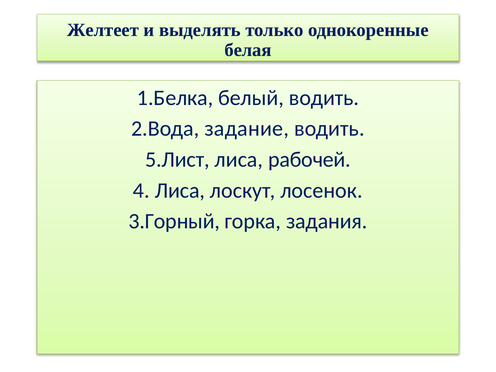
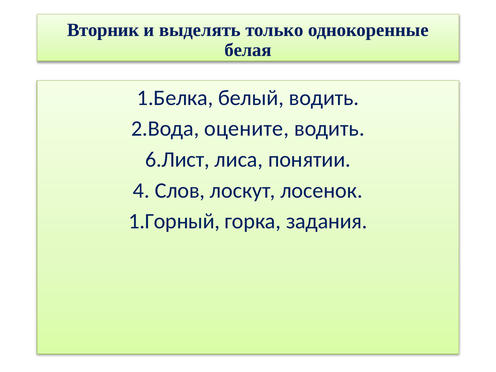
Желтеет: Желтеет -> Вторник (103, 30)
задание: задание -> оцените (247, 129)
5.Лист: 5.Лист -> 6.Лист (177, 160)
рабочей: рабочей -> понятии (309, 160)
4 Лиса: Лиса -> Слов (180, 190)
3.Горный: 3.Горный -> 1.Горный (174, 221)
